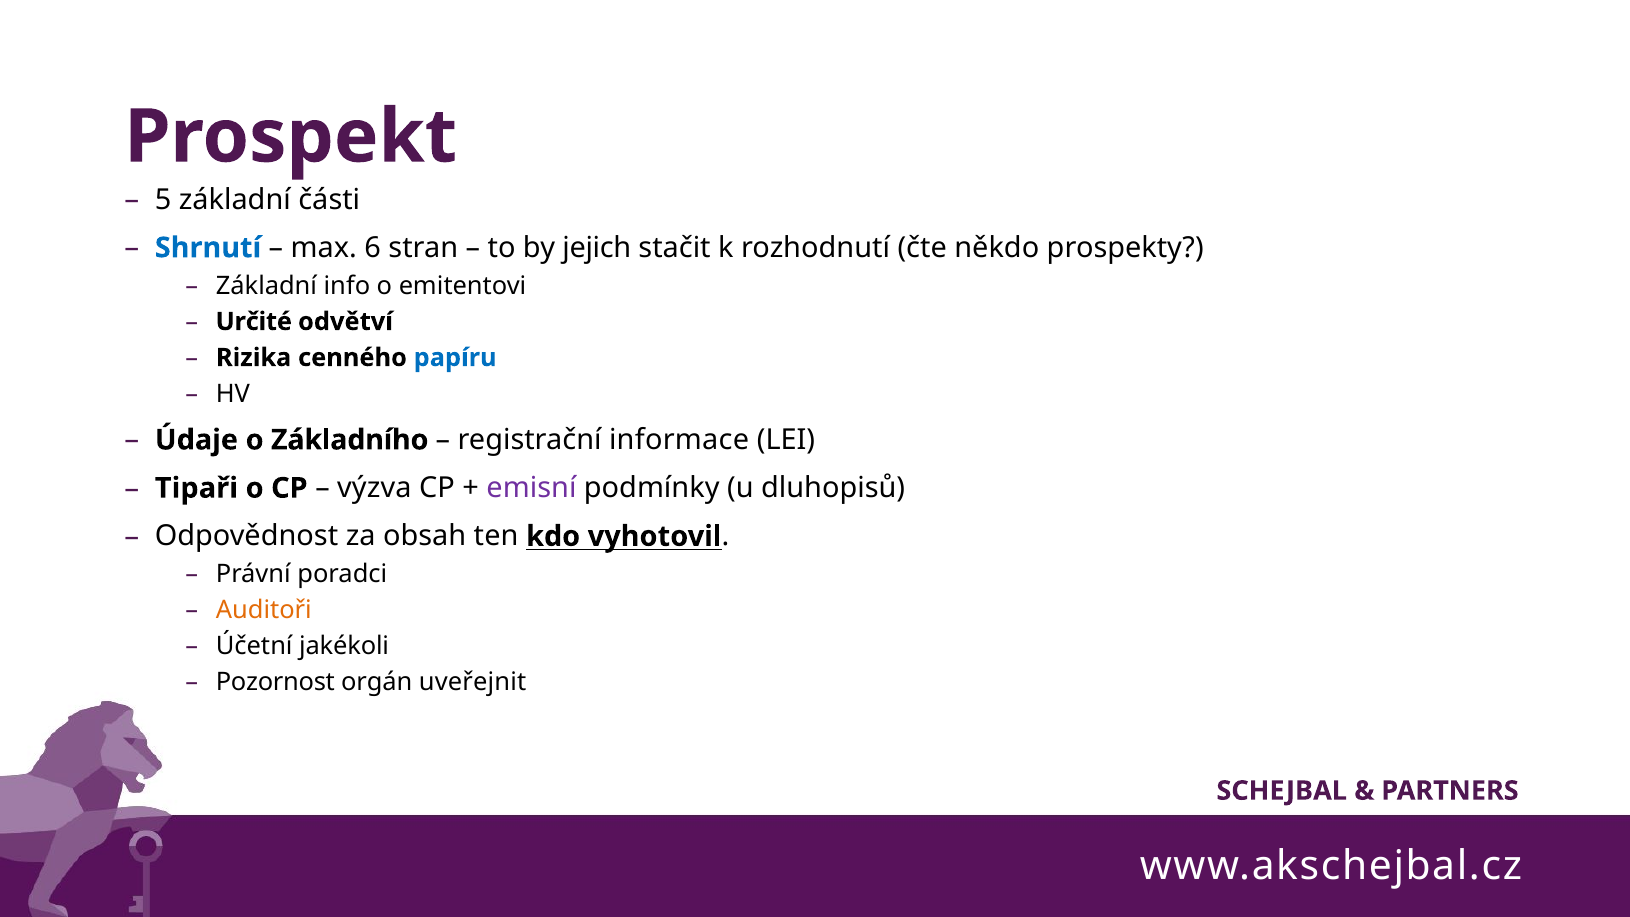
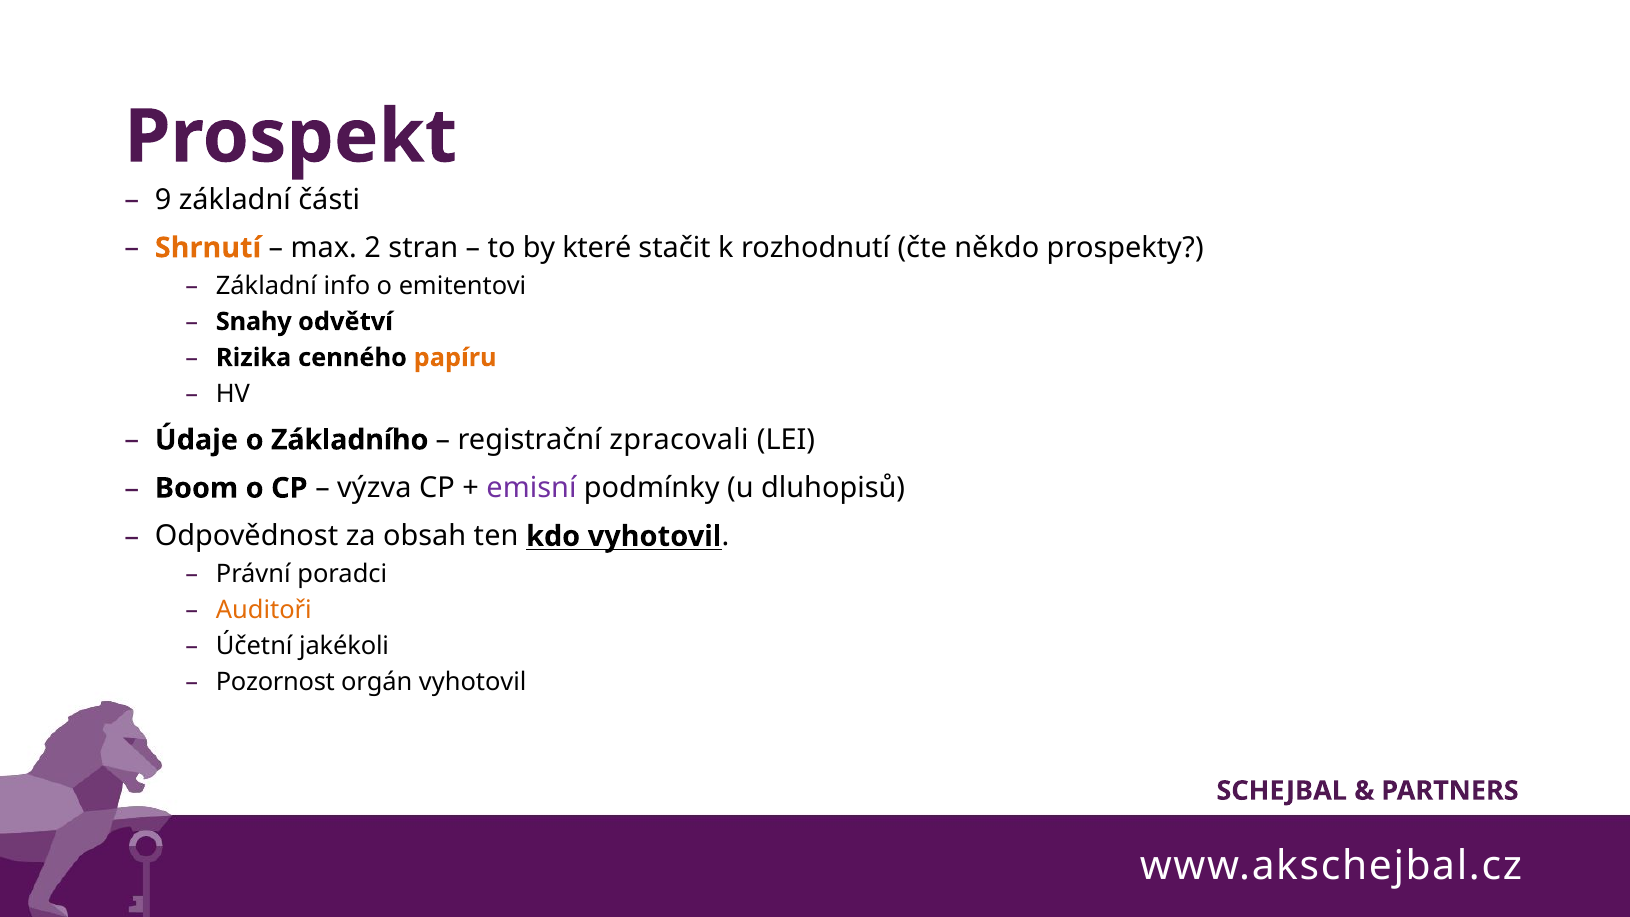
5: 5 -> 9 (163, 200)
Shrnutí colour: blue -> orange (208, 248)
6: 6 -> 2 (373, 248)
jejich: jejich -> které (597, 248)
Určité: Určité -> Snahy (254, 322)
papíru colour: blue -> orange (455, 358)
informace: informace -> zpracovali (679, 440)
Tipaři: Tipaři -> Boom (196, 488)
orgán uveřejnit: uveřejnit -> vyhotovil (473, 682)
